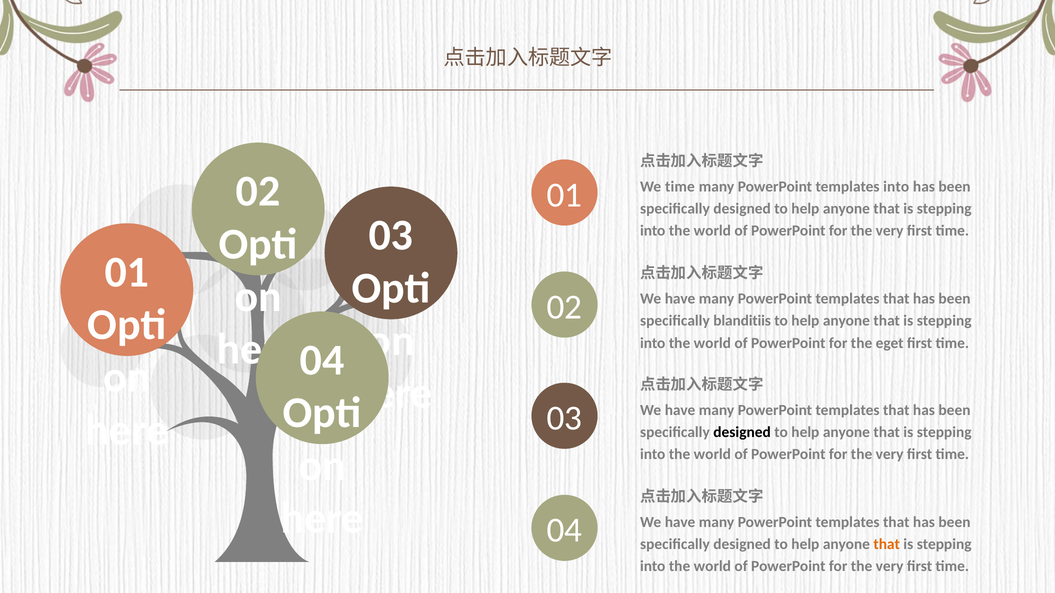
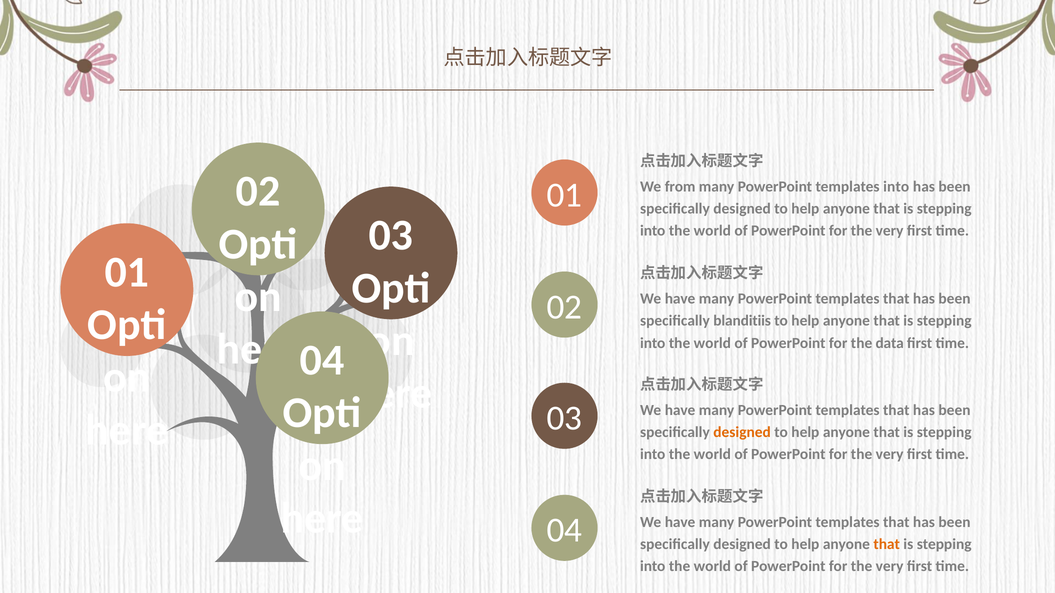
We time: time -> from (680, 187)
eget: eget -> data (890, 343)
designed colour: black -> orange (742, 433)
